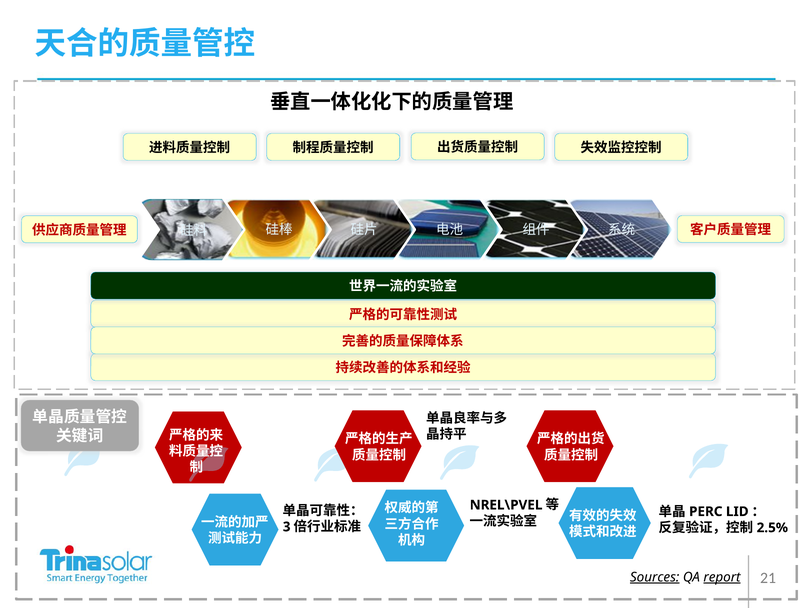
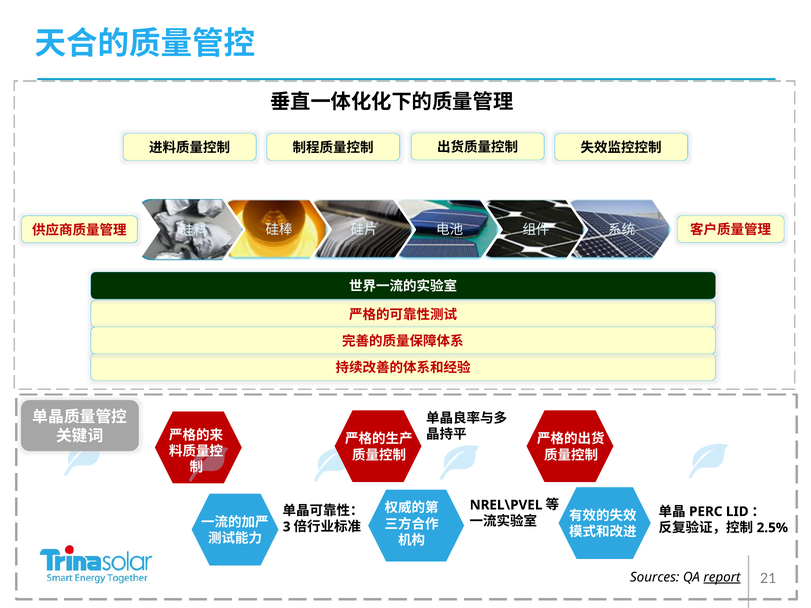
Sources underline: present -> none (655, 577)
